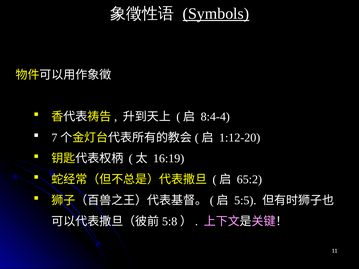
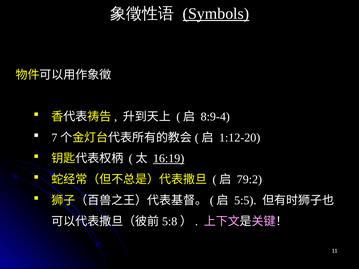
8:4-4: 8:4-4 -> 8:9-4 (215, 117)
16:19 underline: none -> present (169, 159)
65:2: 65:2 -> 79:2 (249, 180)
